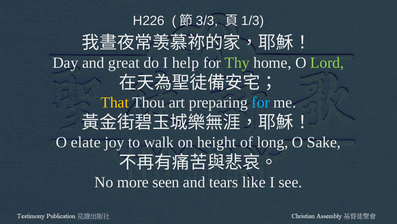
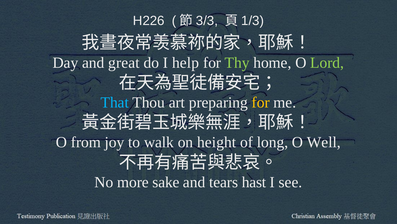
That colour: yellow -> light blue (115, 102)
for colour: light blue -> yellow (261, 102)
elate: elate -> from (86, 142)
Sake: Sake -> Well (324, 142)
seen: seen -> sake (166, 182)
like: like -> hast (254, 182)
